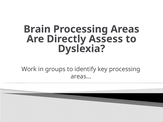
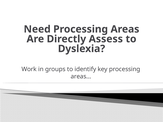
Brain: Brain -> Need (37, 29)
